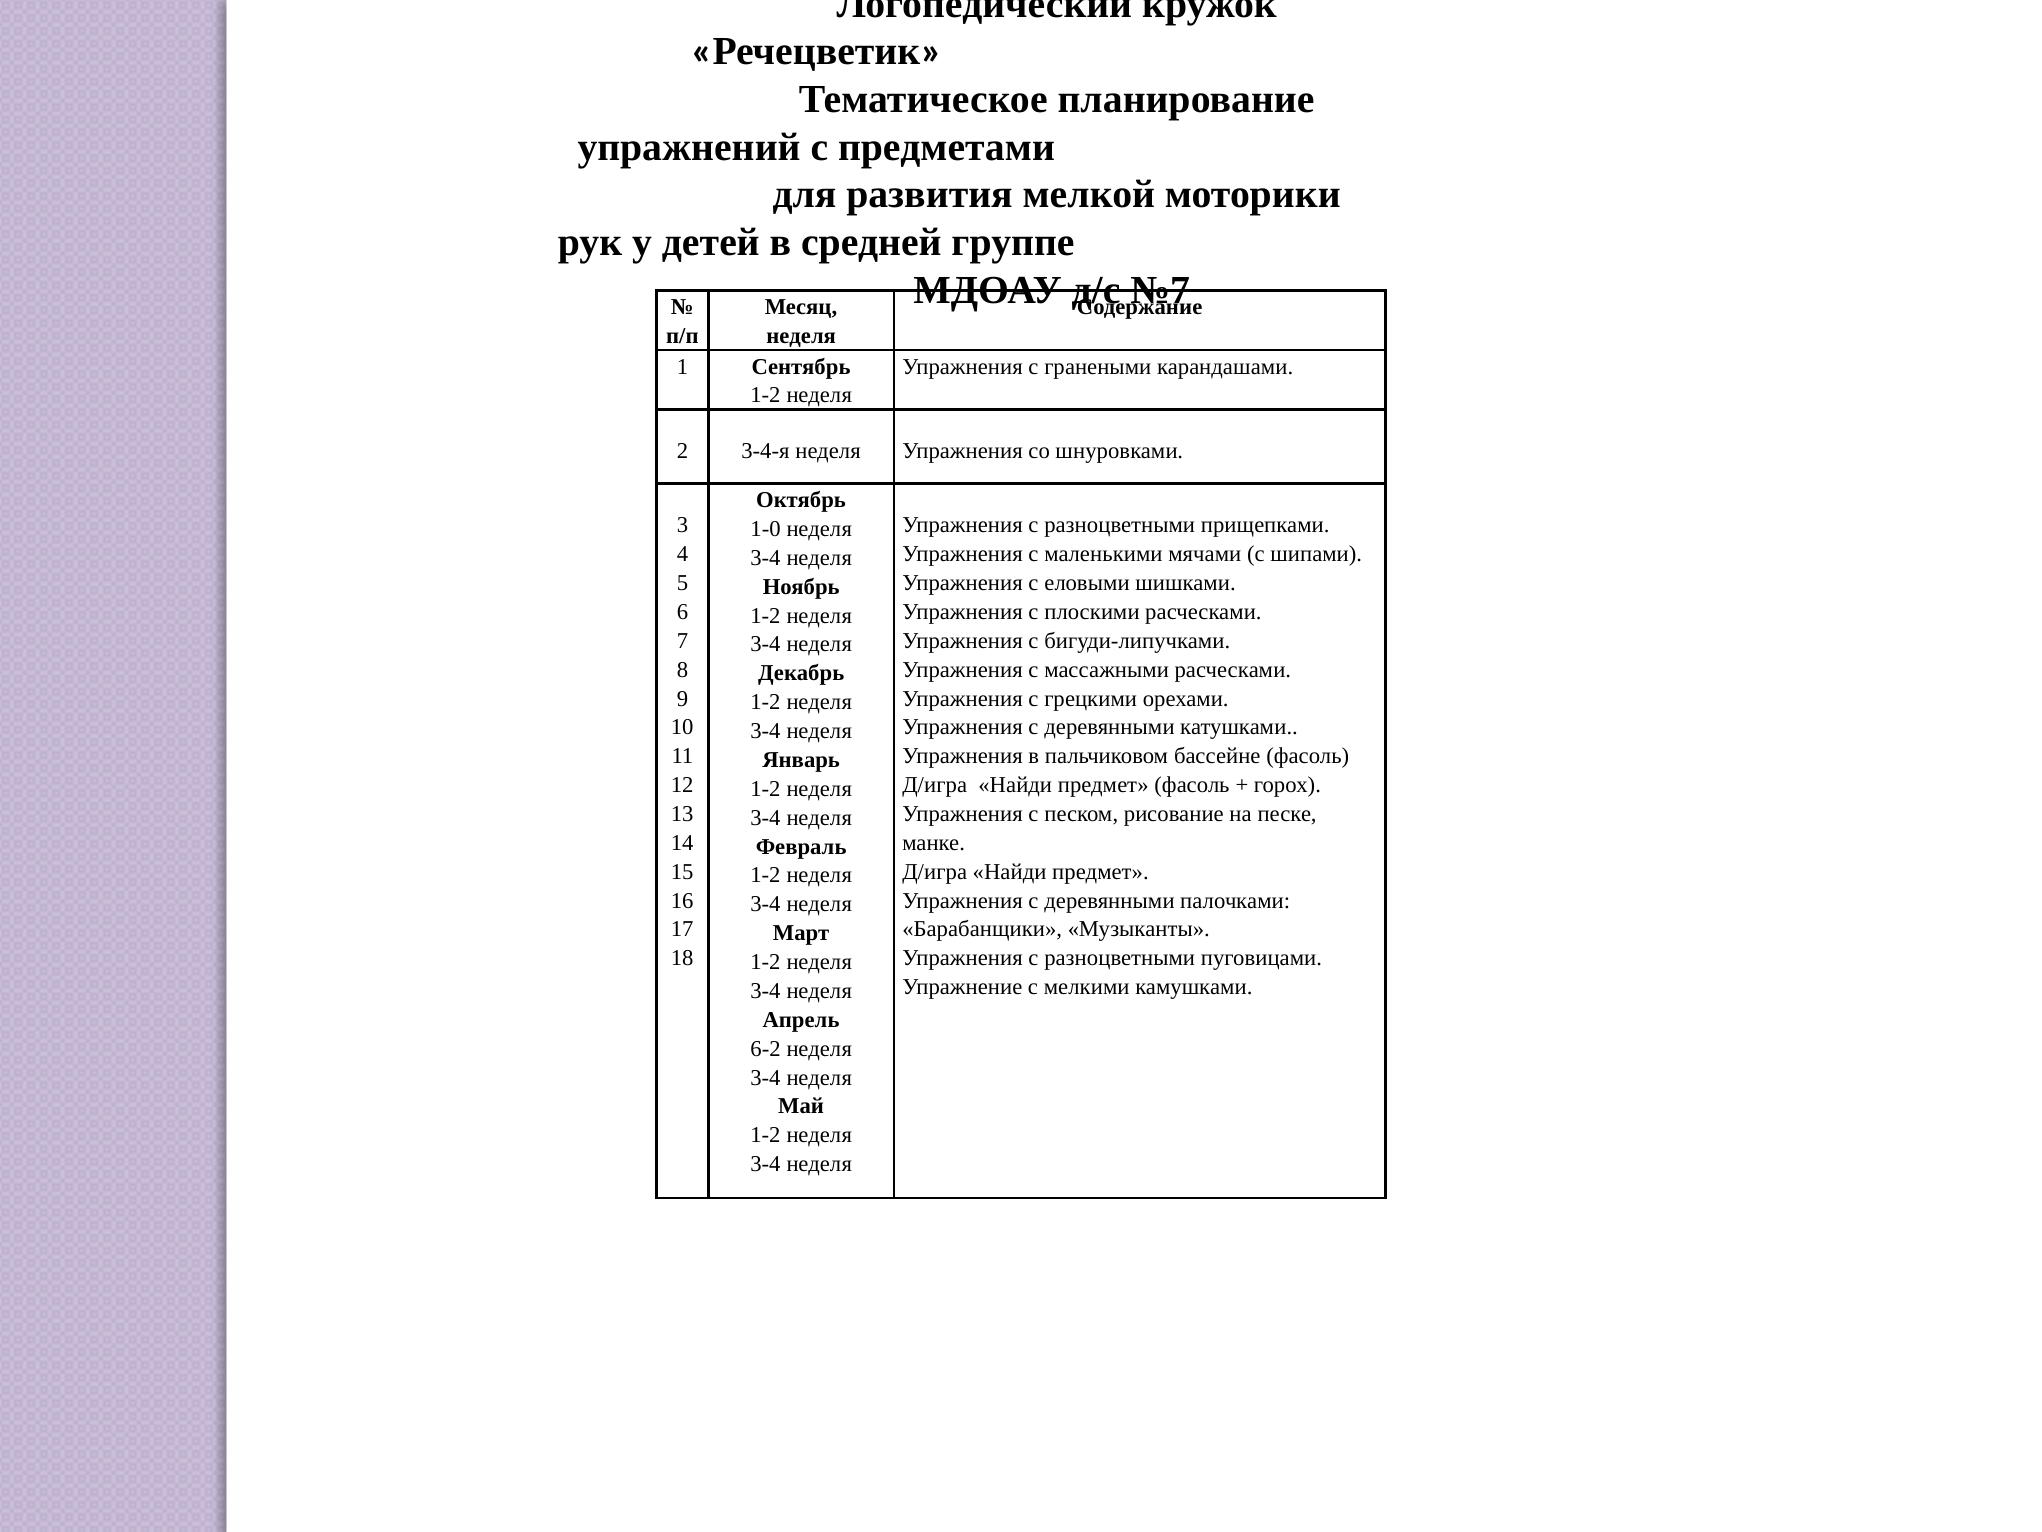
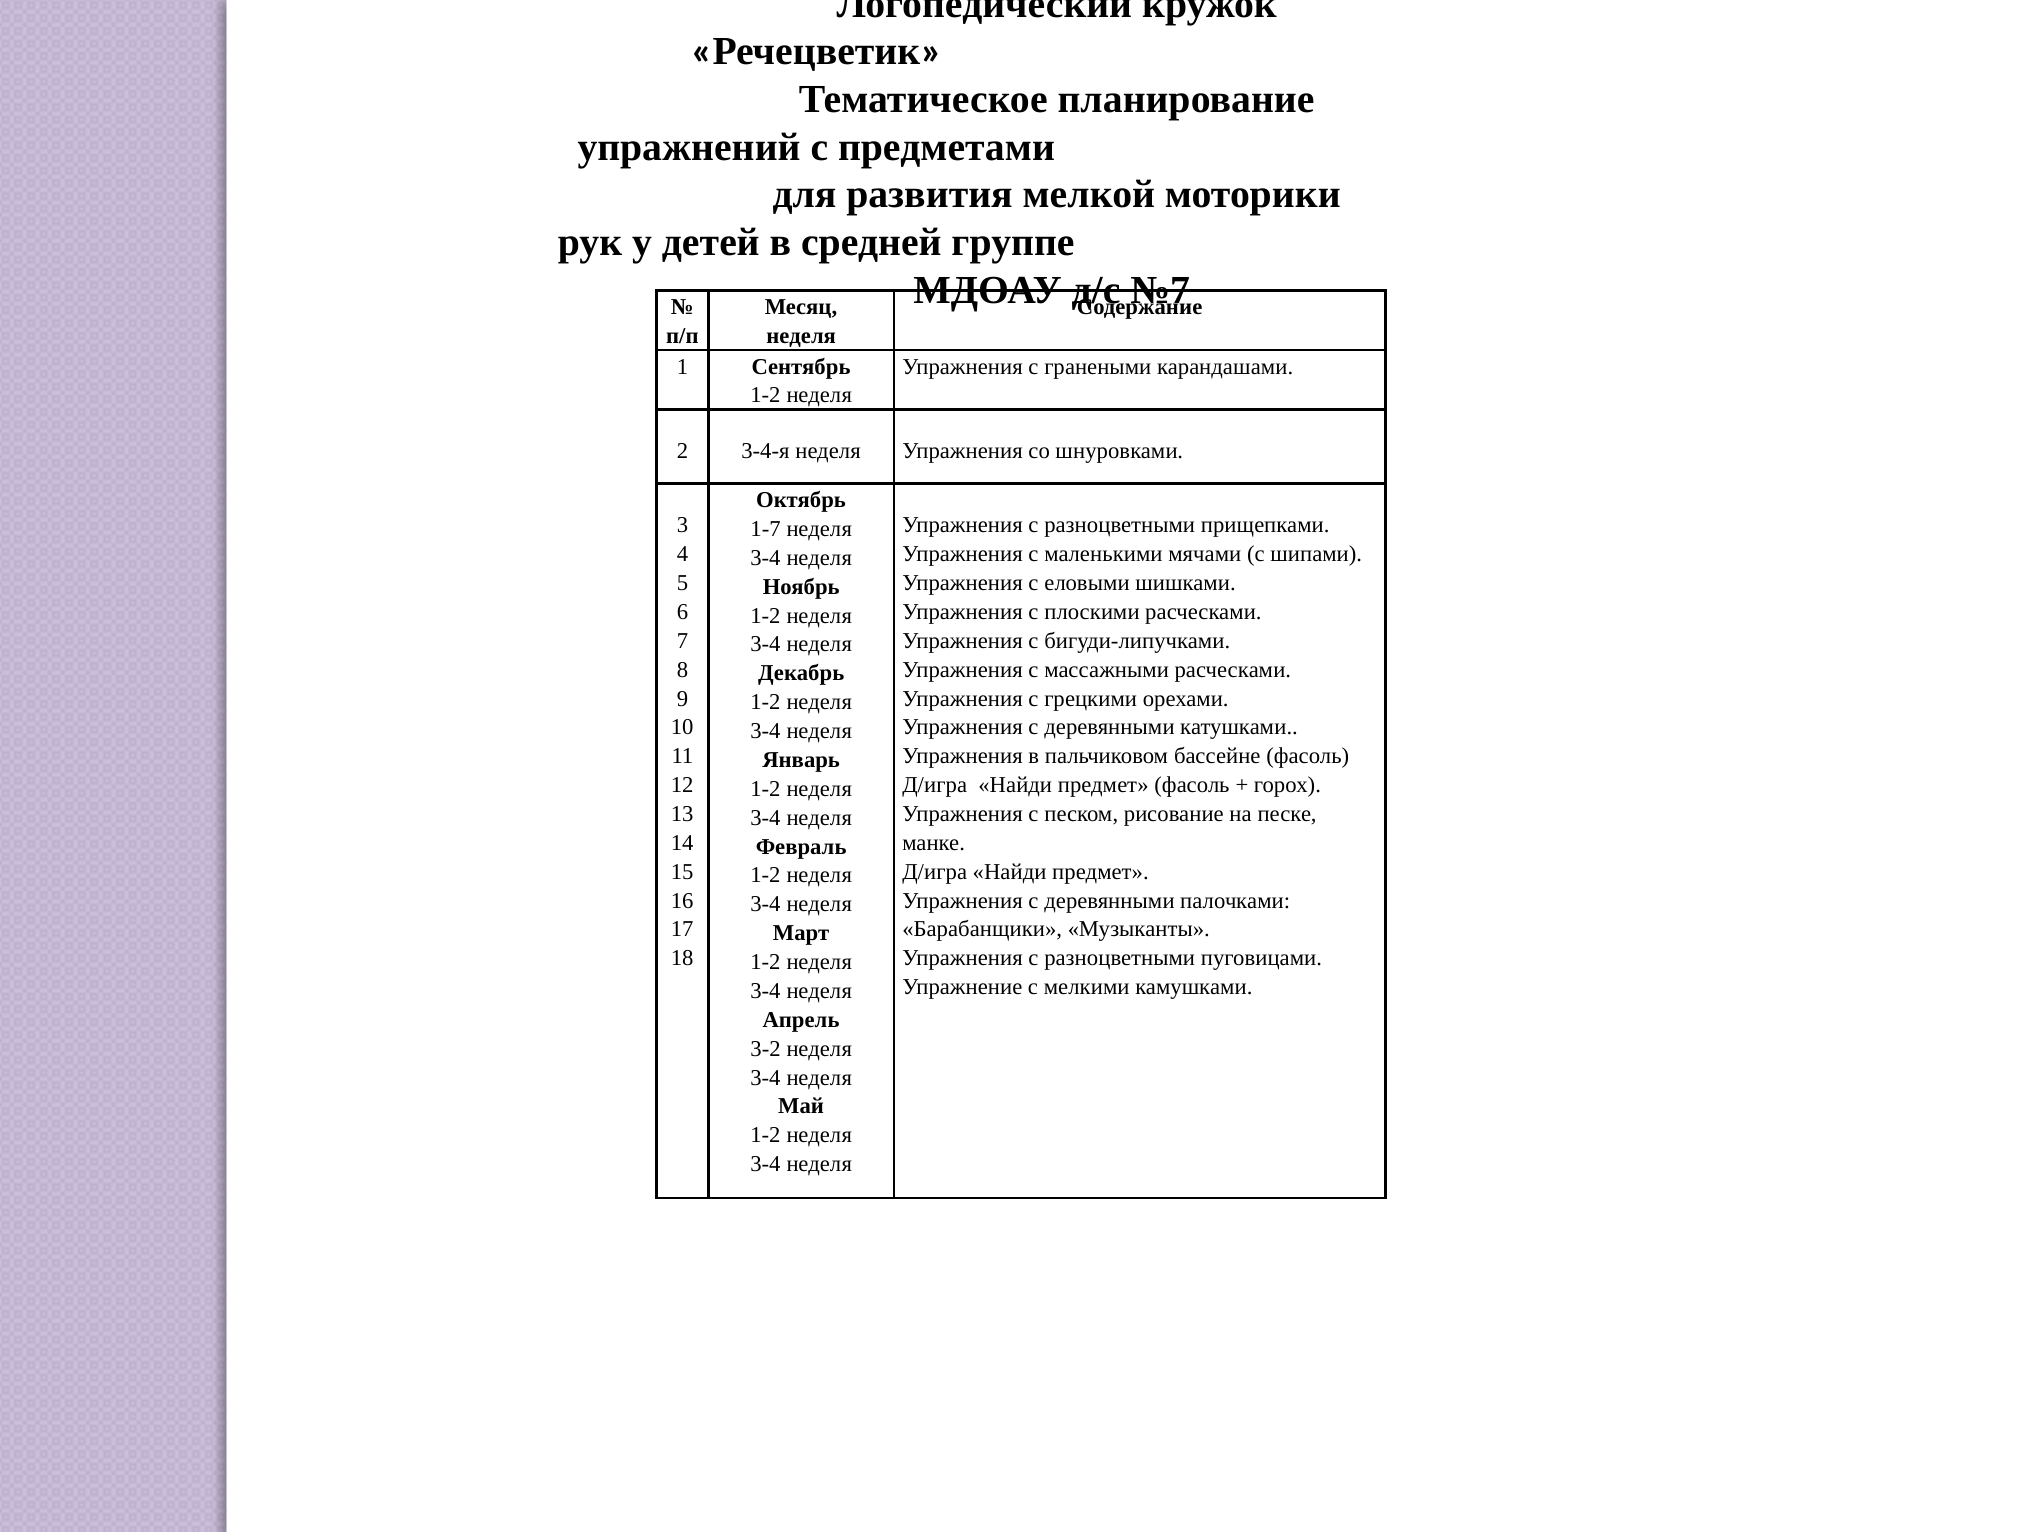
1-0: 1-0 -> 1-7 (766, 529)
6-2: 6-2 -> 3-2 (766, 1048)
